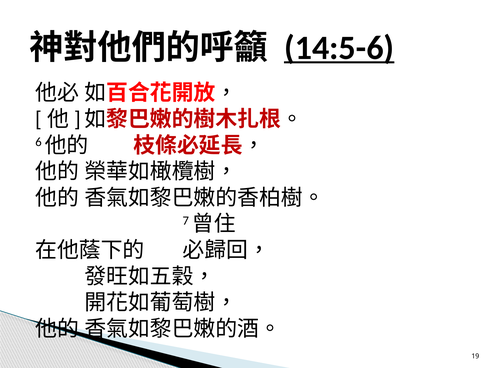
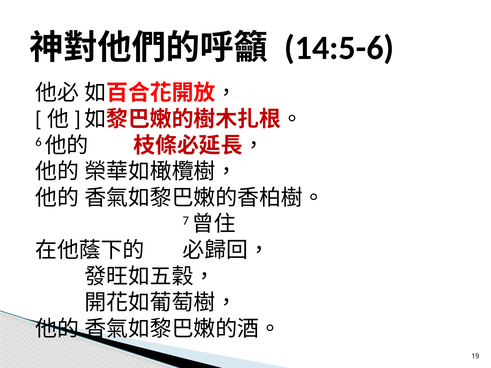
14:5-6 underline: present -> none (339, 48)
